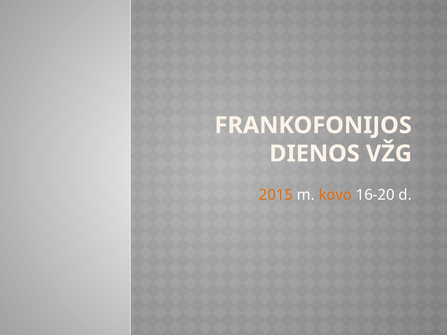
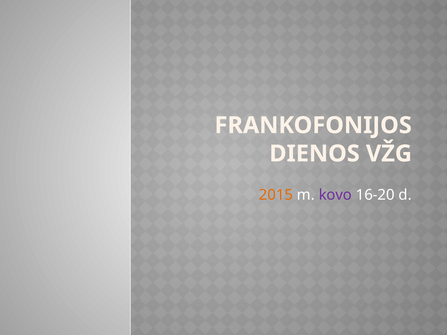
kovo colour: orange -> purple (335, 195)
